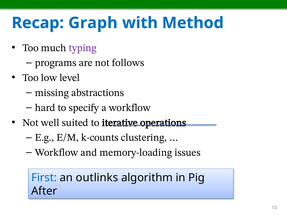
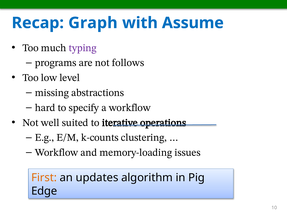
Method: Method -> Assume (193, 23)
First colour: blue -> orange (44, 178)
outlinks: outlinks -> updates (97, 178)
After: After -> Edge (44, 191)
